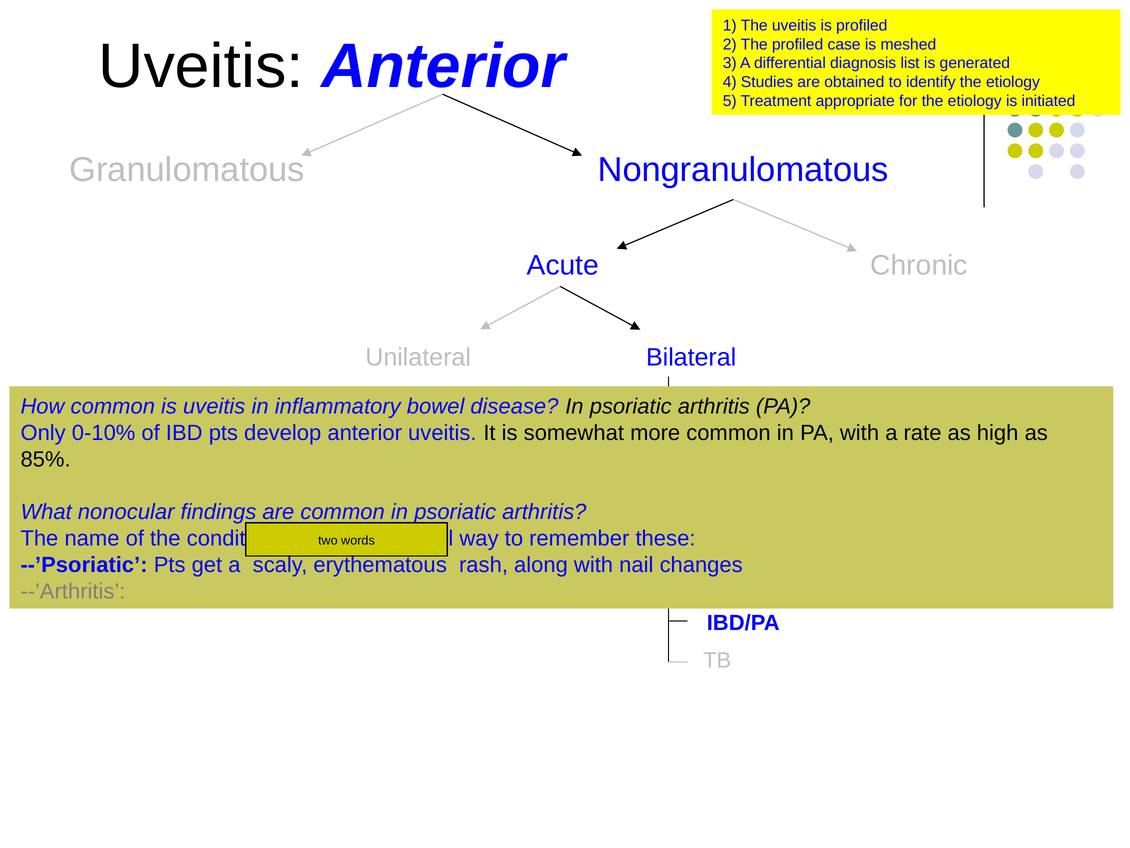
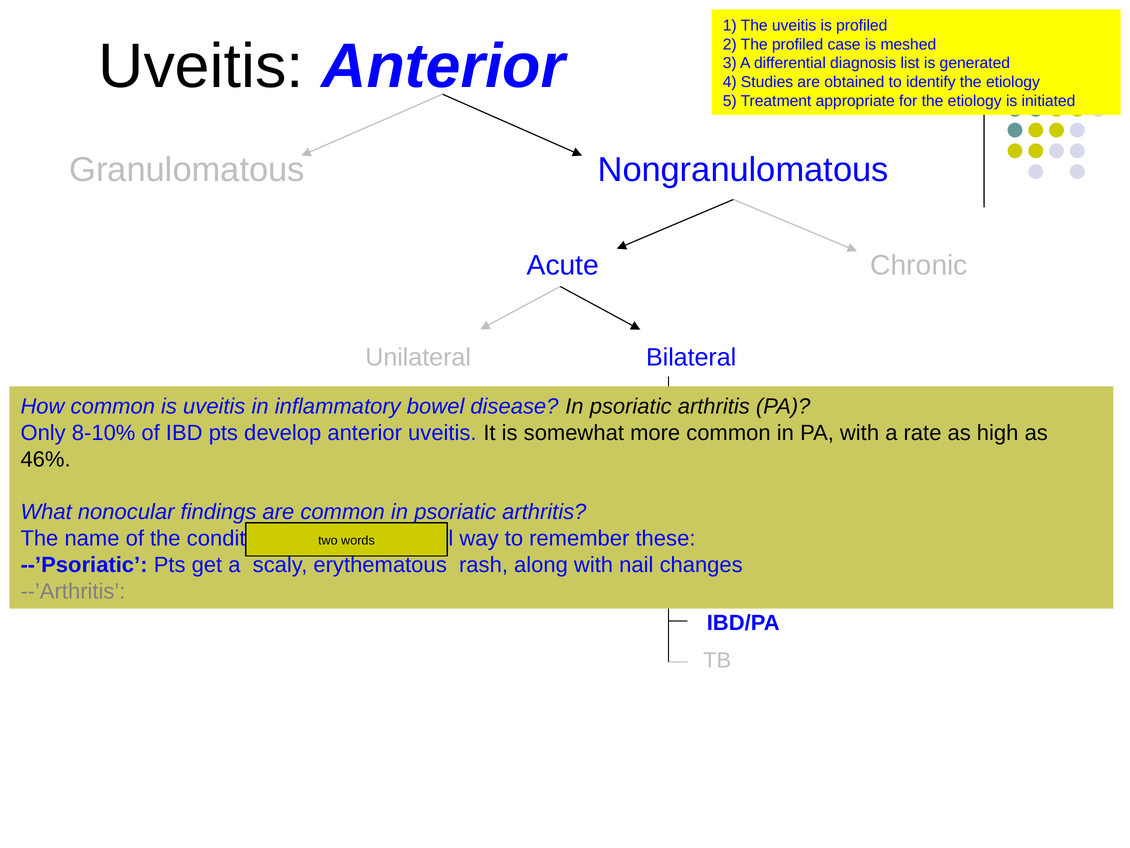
0-10%: 0-10% -> 8-10% (104, 433)
85%: 85% -> 46% (46, 459)
